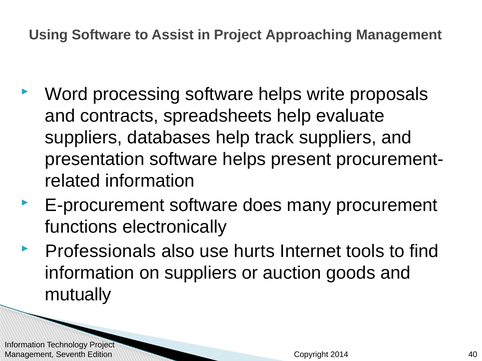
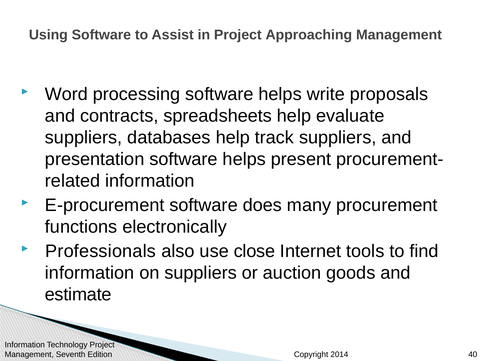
hurts: hurts -> close (254, 252)
mutually: mutually -> estimate (78, 295)
